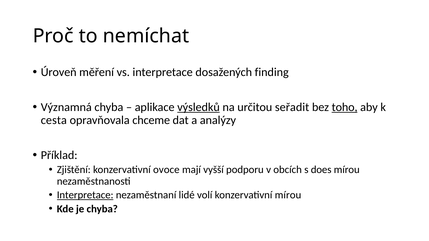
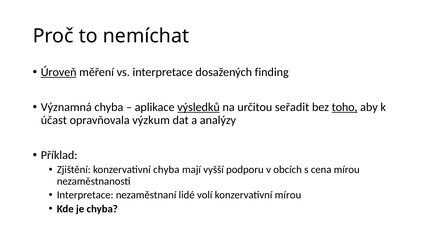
Úroveň underline: none -> present (59, 72)
cesta: cesta -> účast (54, 120)
chceme: chceme -> výzkum (151, 120)
konzervativní ovoce: ovoce -> chyba (166, 170)
does: does -> cena (321, 170)
Interpretace underline: present -> none (85, 195)
